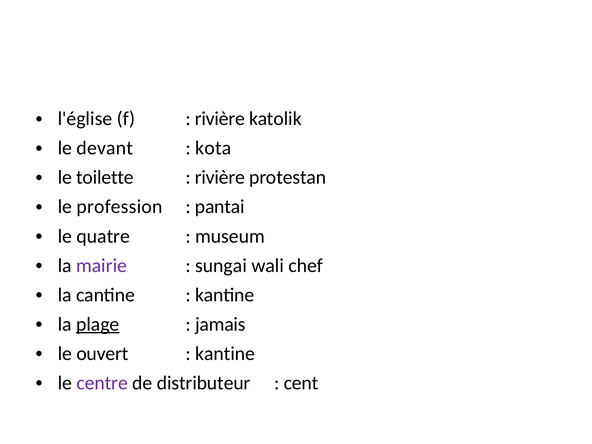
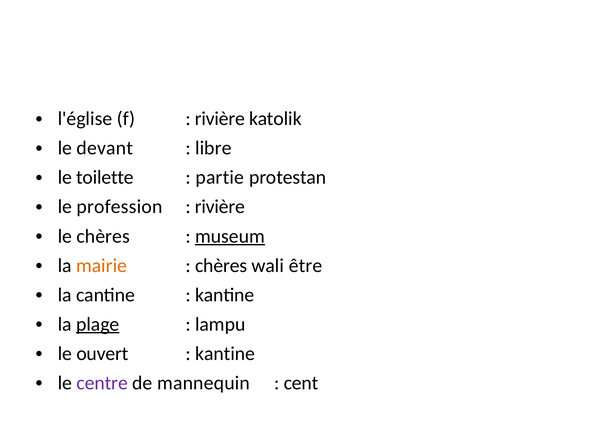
kota: kota -> libre (213, 148)
rivière: rivière -> partie (220, 177)
pantai: pantai -> rivière (220, 207)
le quatre: quatre -> chères (103, 236)
museum underline: none -> present (230, 236)
mairie colour: purple -> orange (102, 266)
sungai: sungai -> chères (221, 266)
chef: chef -> être (306, 266)
jamais: jamais -> lampu (220, 324)
distributeur: distributeur -> mannequin (204, 383)
